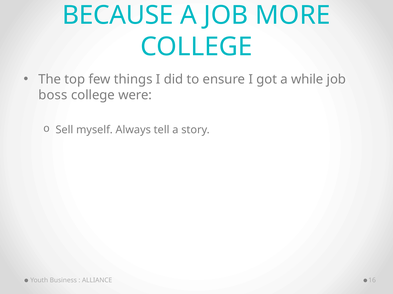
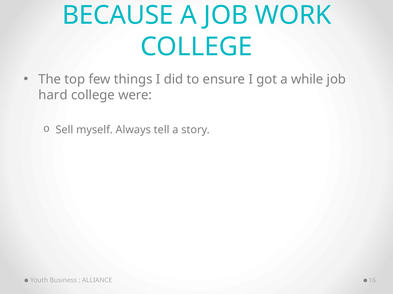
MORE: MORE -> WORK (293, 15)
boss: boss -> hard (53, 95)
